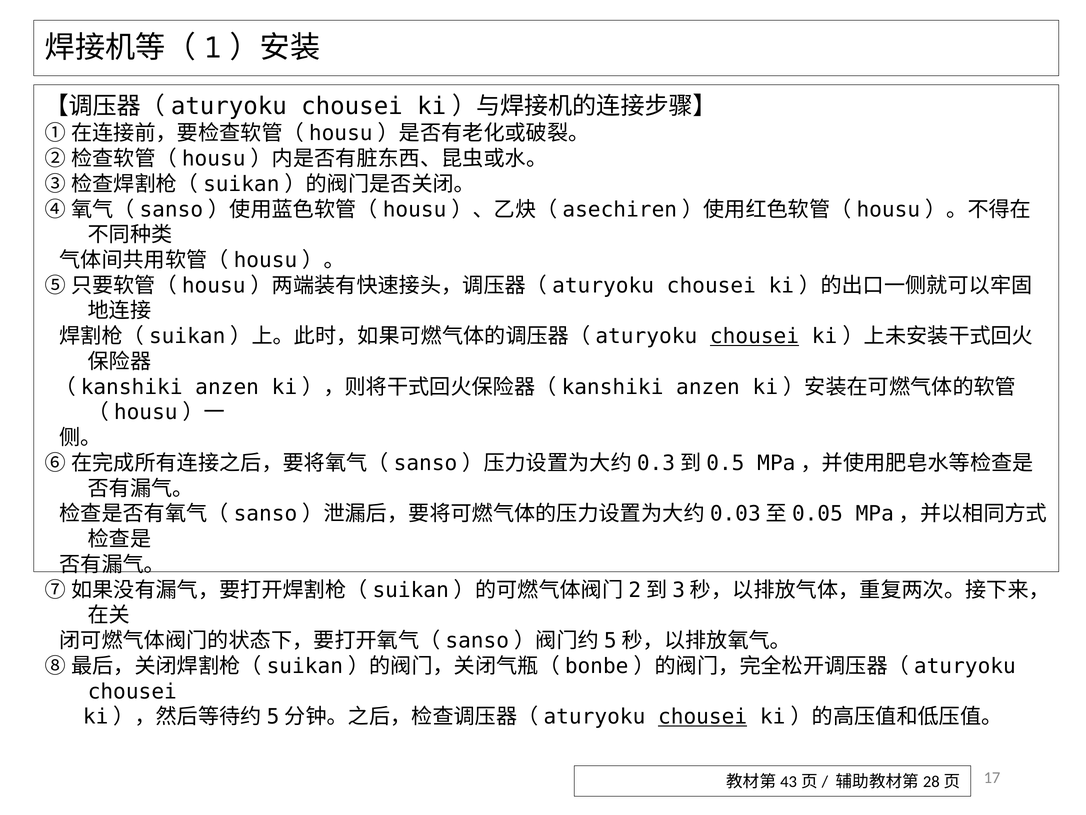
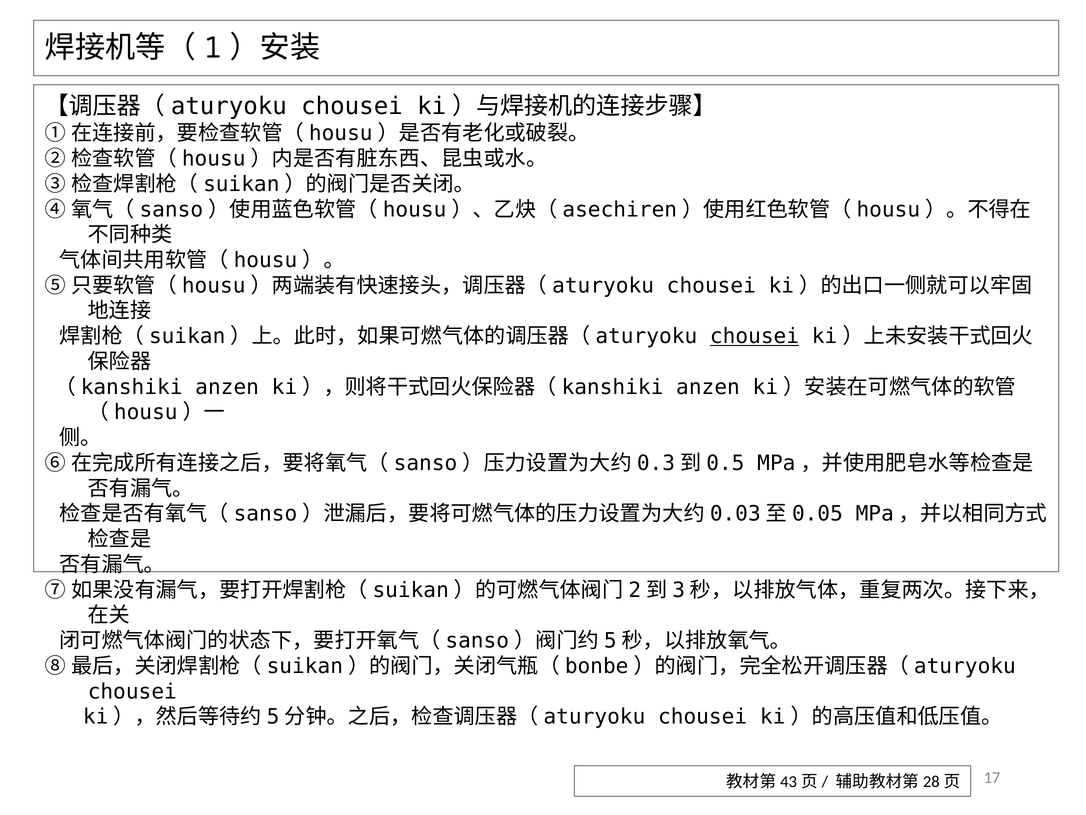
chousei underline: present -> none (703, 717)
